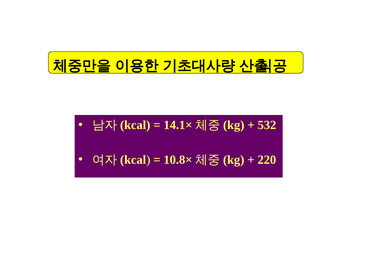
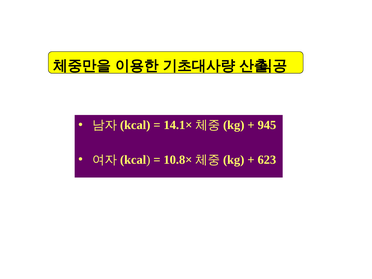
532: 532 -> 945 (267, 125)
220: 220 -> 623 (267, 160)
